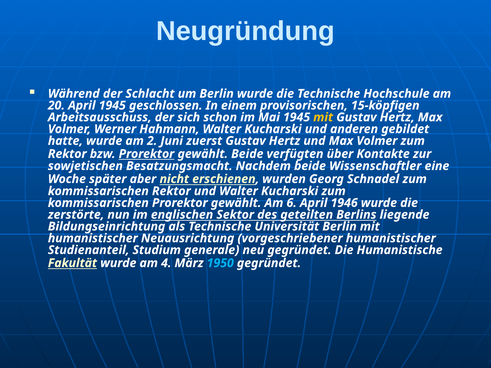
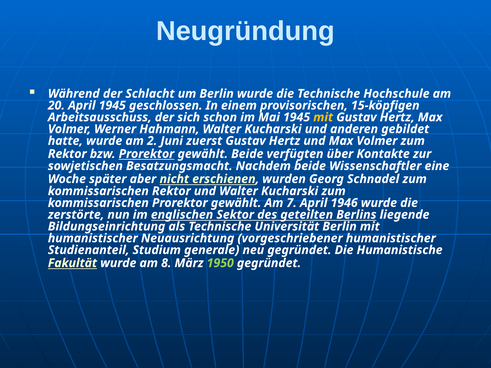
6: 6 -> 7 (292, 203)
4: 4 -> 8 (166, 263)
1950 colour: light blue -> light green (220, 263)
